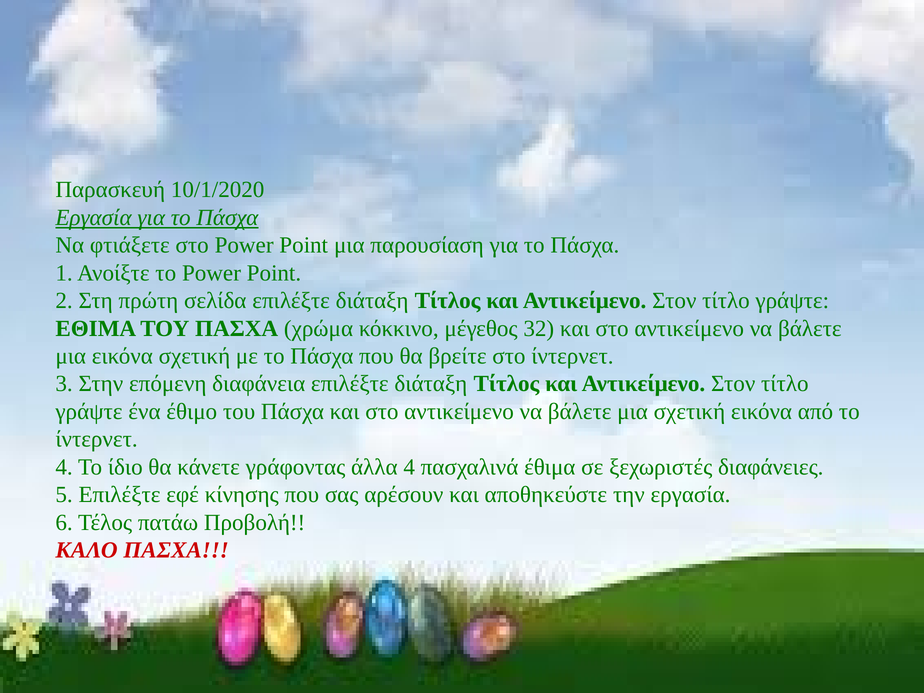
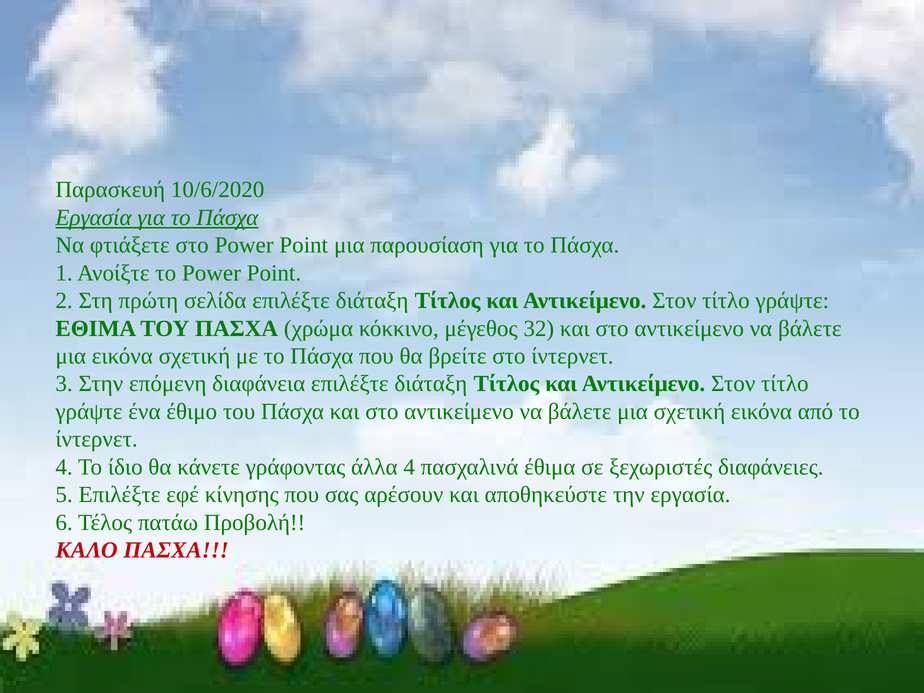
10/1/2020: 10/1/2020 -> 10/6/2020 (218, 190)
